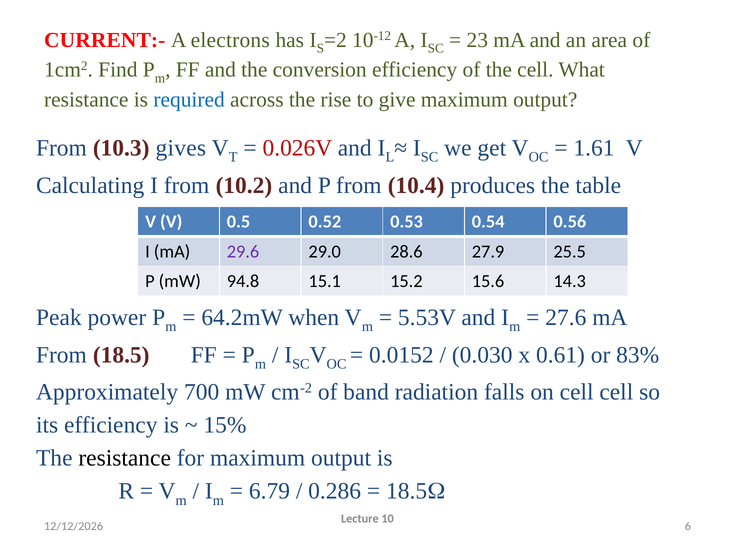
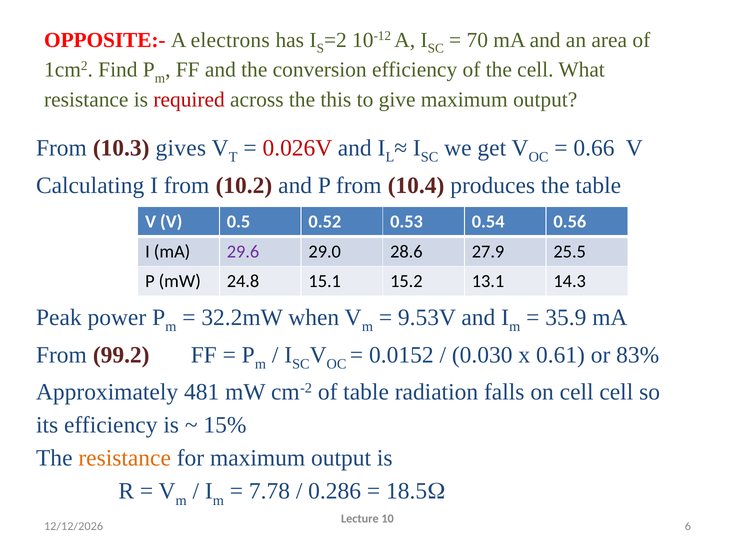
CURRENT:-: CURRENT:- -> OPPOSITE:- (105, 40)
23: 23 -> 70 (477, 40)
required colour: blue -> red (189, 100)
rise: rise -> this (336, 100)
1.61: 1.61 -> 0.66 (594, 148)
94.8: 94.8 -> 24.8 (243, 281)
15.6: 15.6 -> 13.1 (488, 281)
64.2mW: 64.2mW -> 32.2mW (242, 318)
5.53V: 5.53V -> 9.53V (427, 318)
27.6: 27.6 -> 35.9 (566, 318)
From 18.5: 18.5 -> 99.2 (121, 355)
700: 700 -> 481 (202, 392)
of band: band -> table (366, 392)
resistance colour: black -> orange (125, 458)
6.79: 6.79 -> 7.78 (269, 491)
